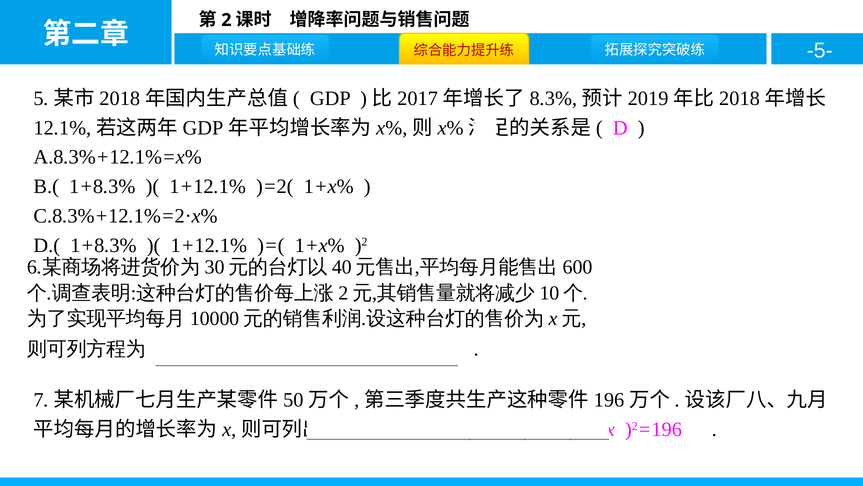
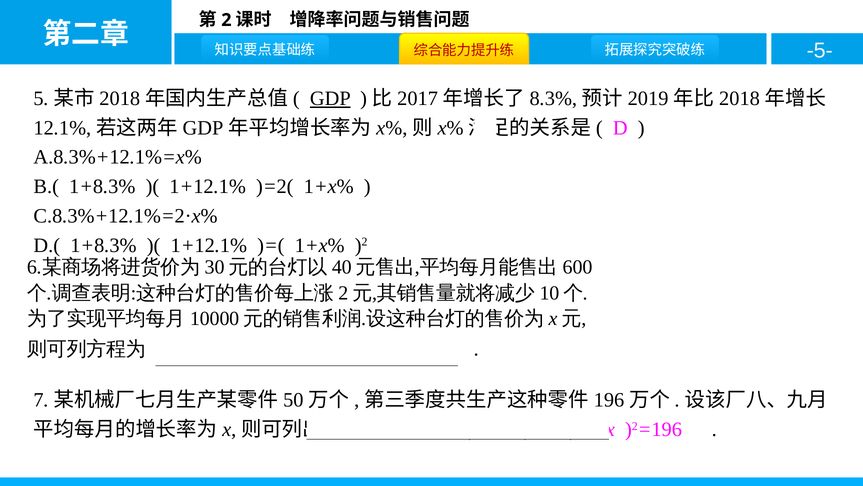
GDP underline: none -> present (330, 98)
